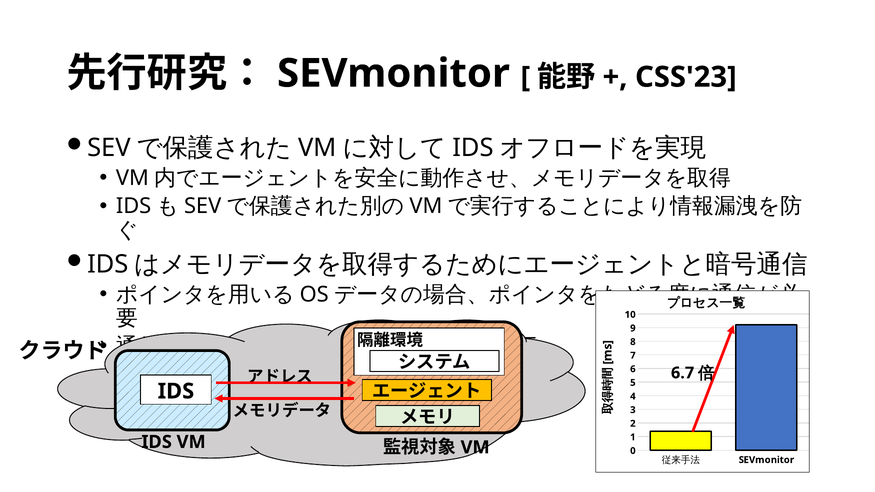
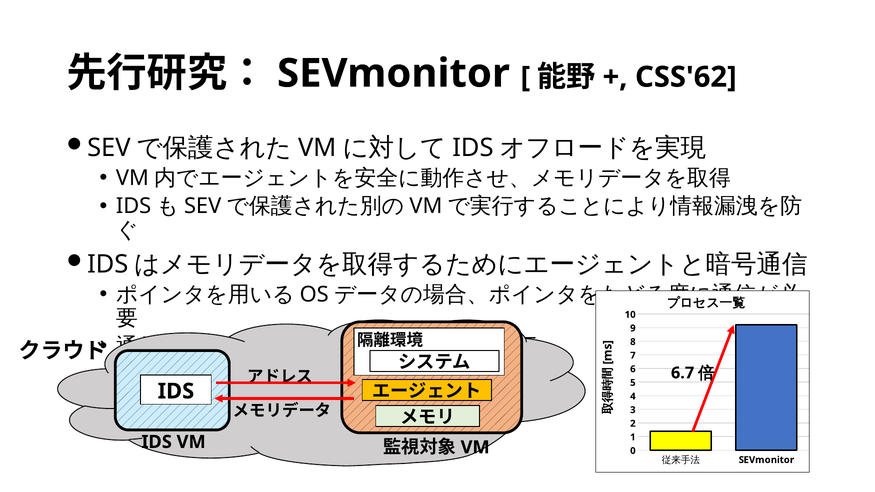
CSS'23: CSS'23 -> CSS'62 (686, 77)
